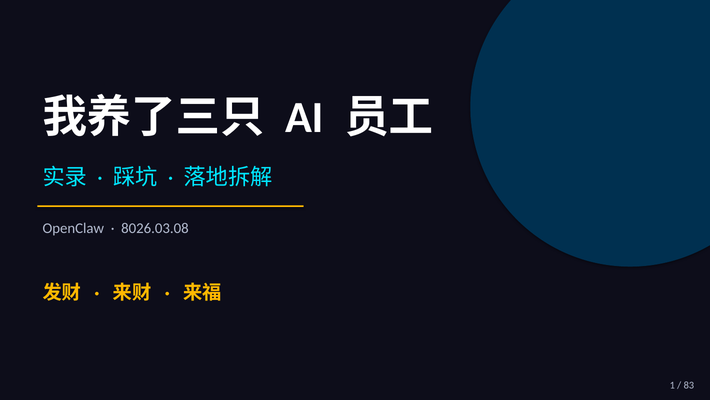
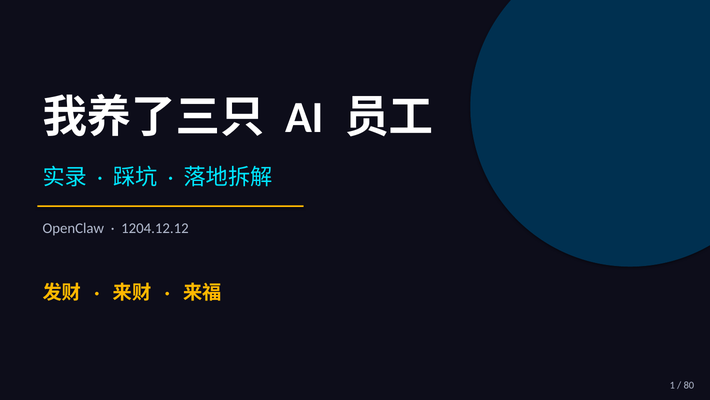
8026.03.08: 8026.03.08 -> 1204.12.12 (155, 228)
83: 83 -> 80 (689, 385)
